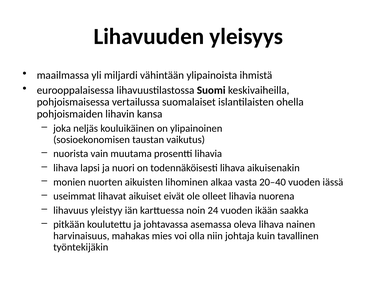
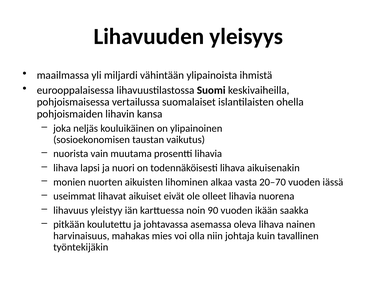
20–40: 20–40 -> 20–70 (273, 182)
24: 24 -> 90 (213, 210)
